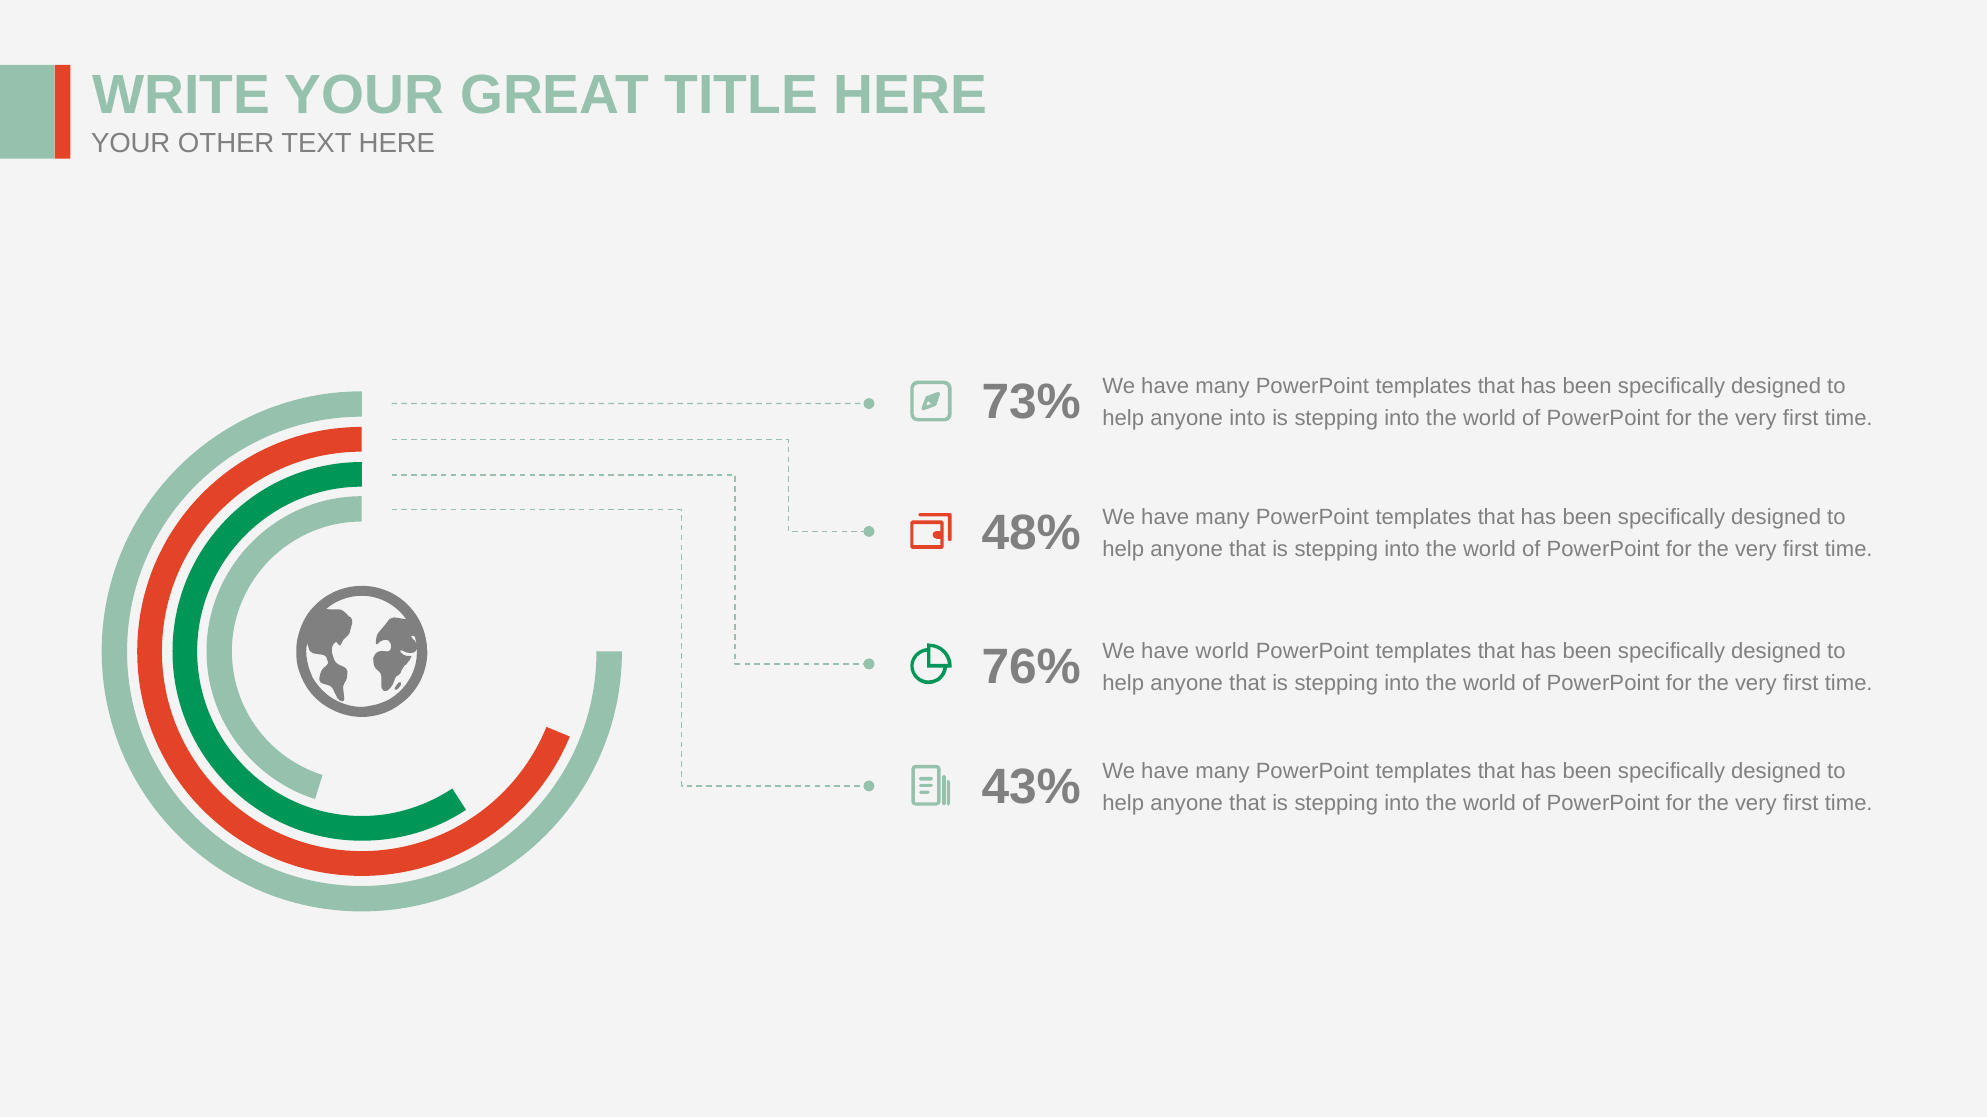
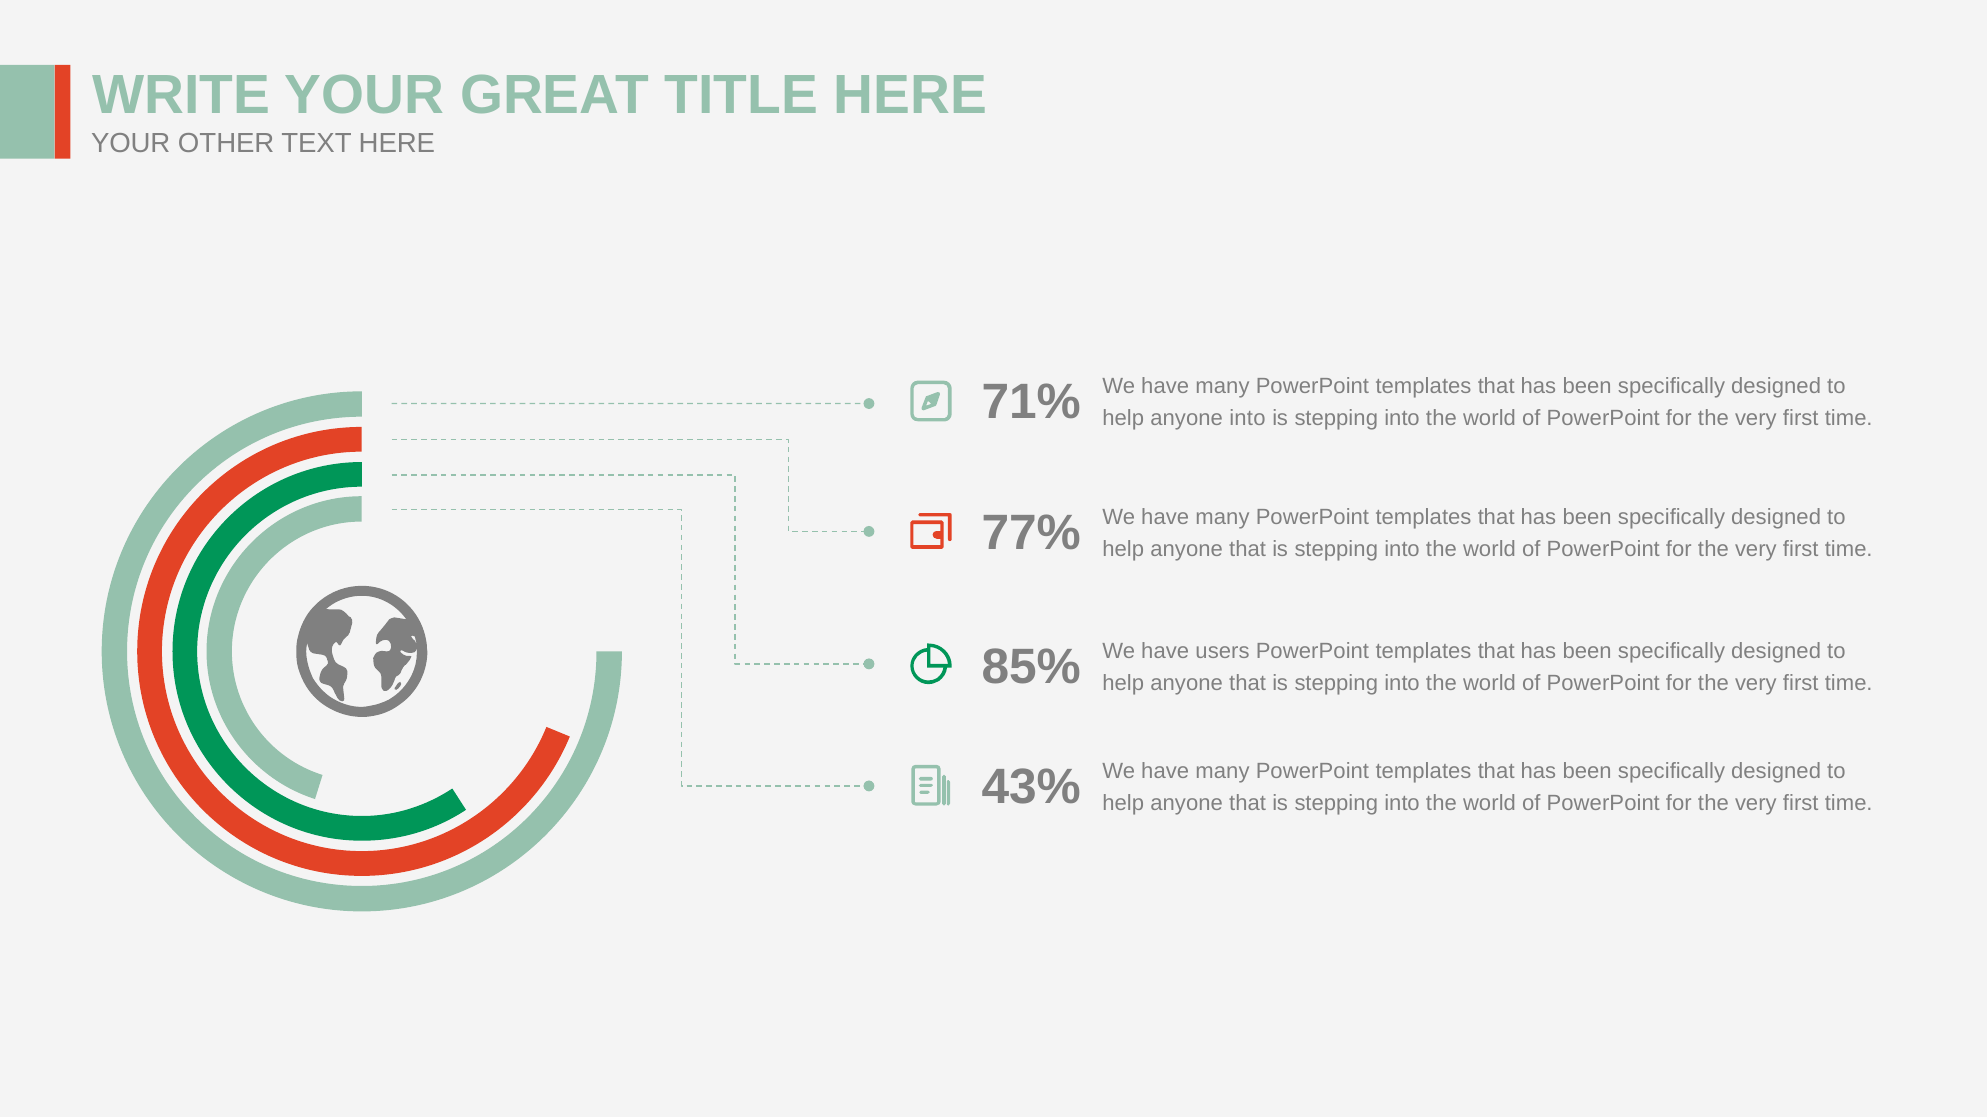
73%: 73% -> 71% (1031, 402)
48%: 48% -> 77% (1031, 534)
76%: 76% -> 85% (1031, 667)
have world: world -> users (1223, 651)
